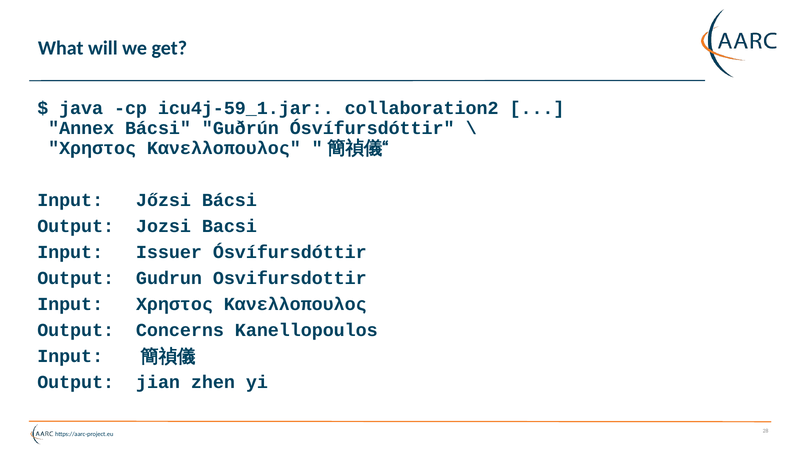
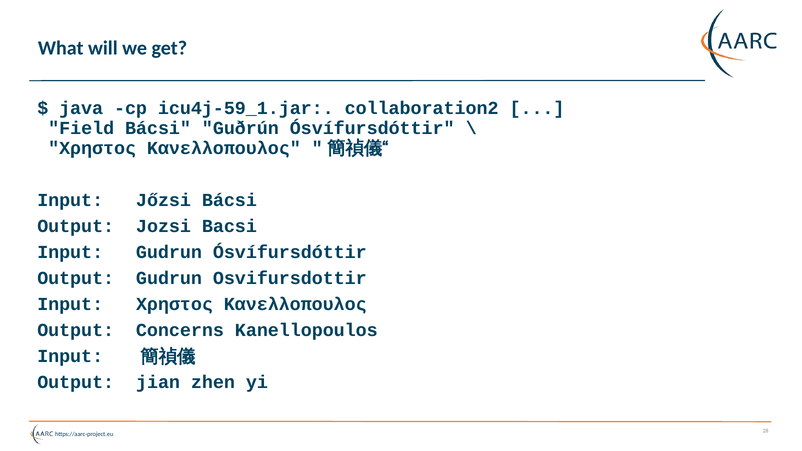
Annex: Annex -> Field (81, 128)
Input Issuer: Issuer -> Gudrun (169, 252)
